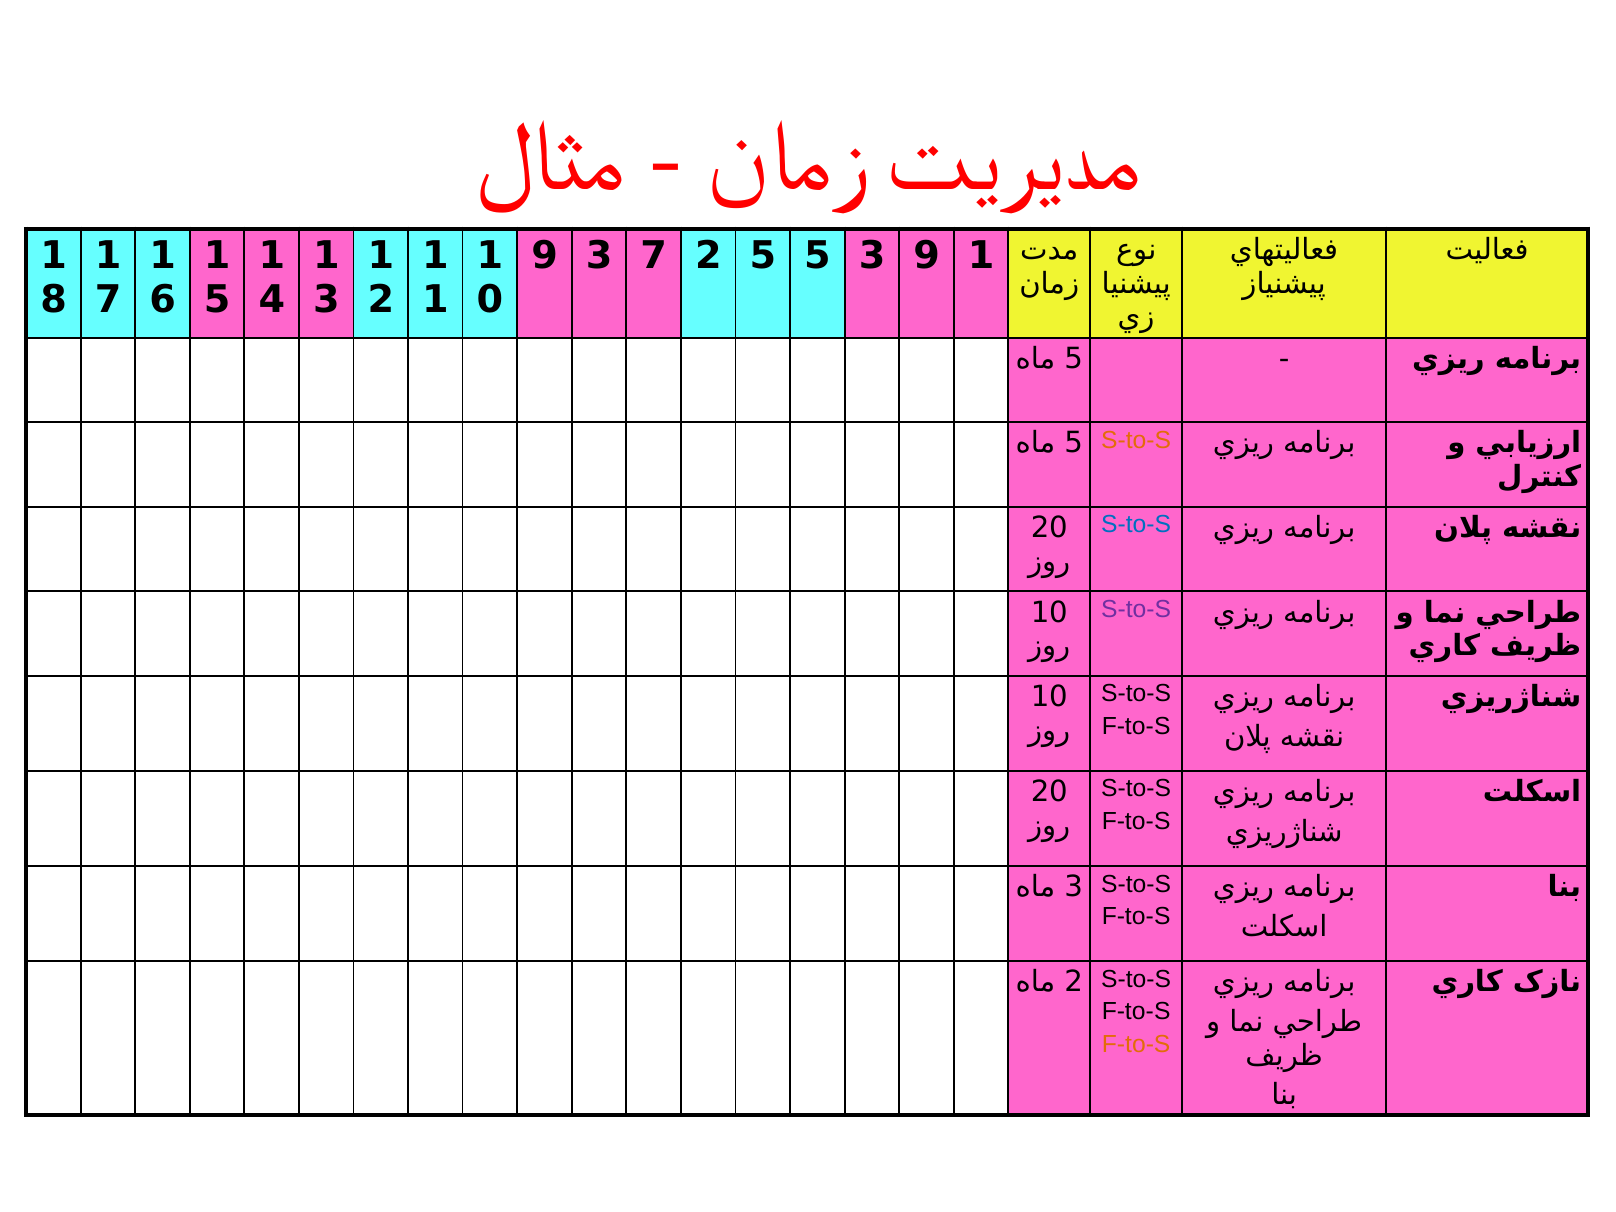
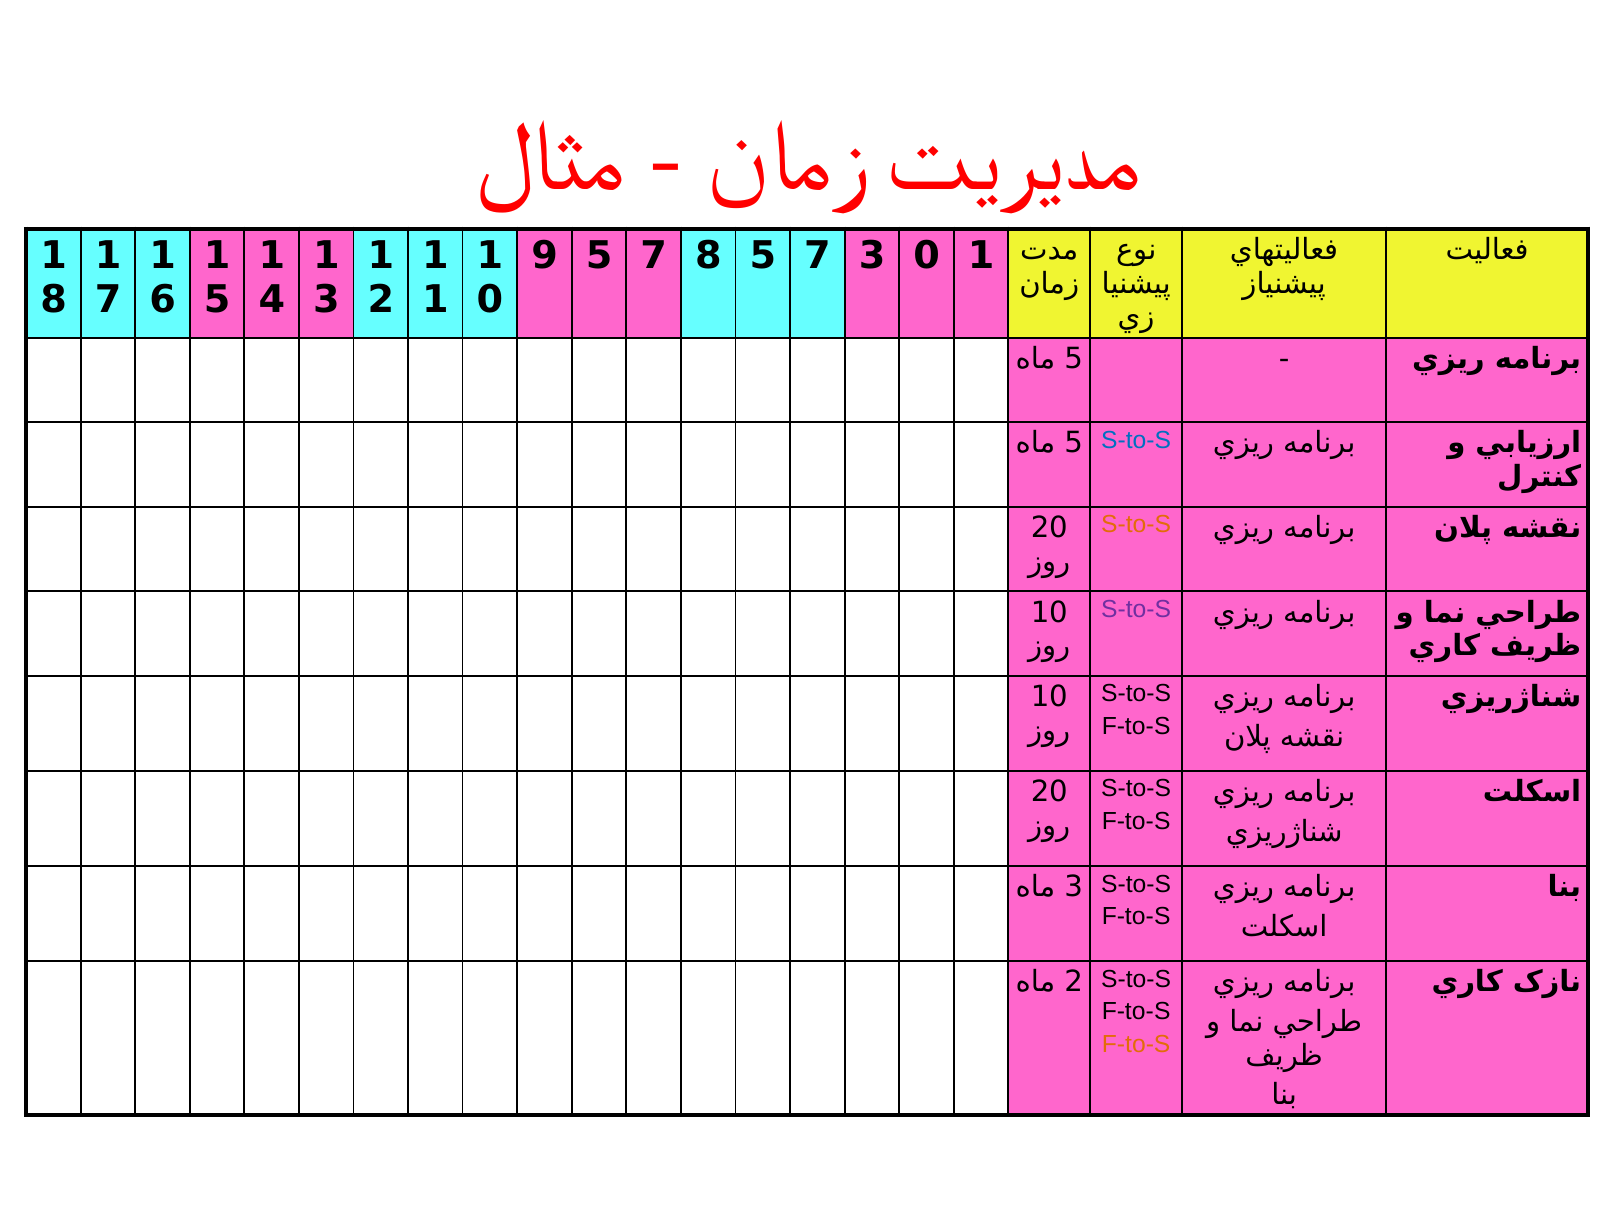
9 3: 3 -> 5 (599, 256)
7 2: 2 -> 8 (708, 256)
5: 5 -> 7 (817, 256)
3 9: 9 -> 0 (927, 256)
S-to-S colour: orange -> blue (1136, 440)
S-to-S colour: blue -> orange (1136, 525)
